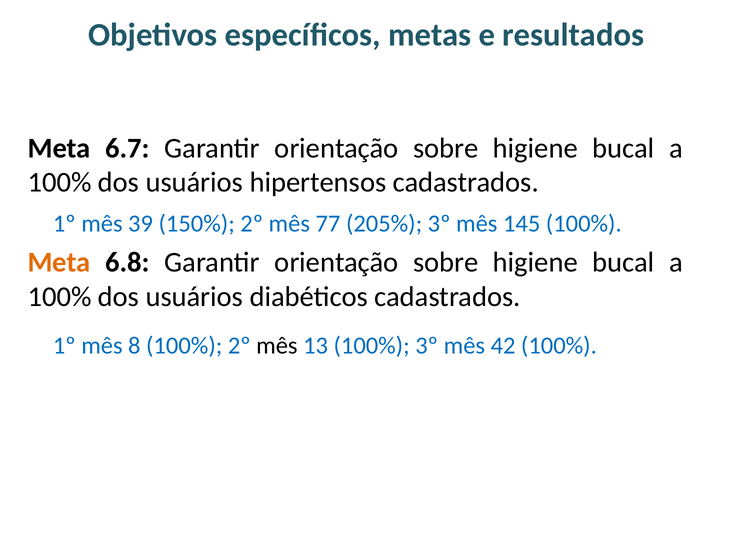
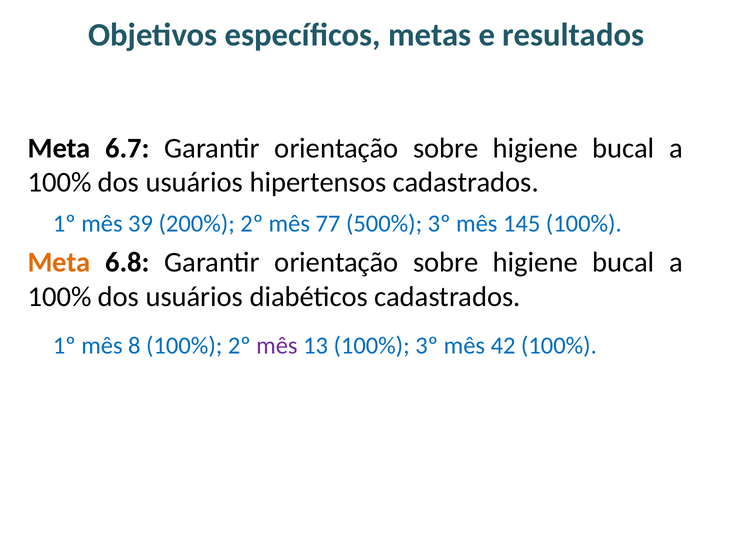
150%: 150% -> 200% (197, 224)
205%: 205% -> 500% (384, 224)
mês colour: black -> purple (277, 346)
